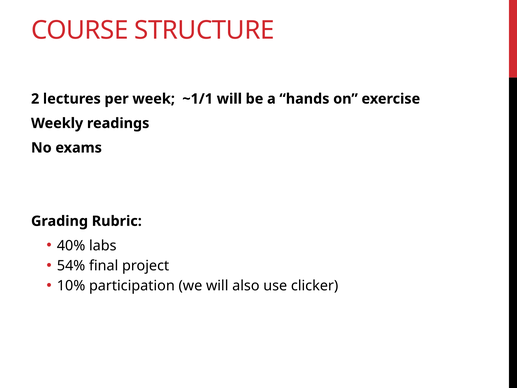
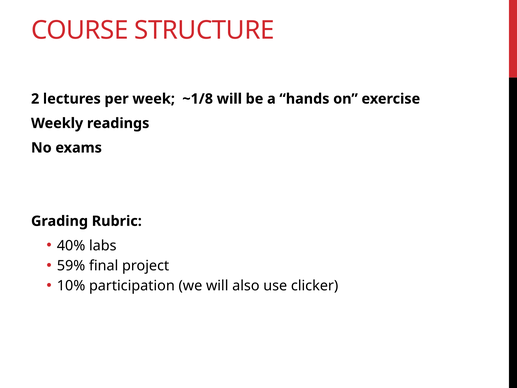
~1/1: ~1/1 -> ~1/8 (198, 99)
54%: 54% -> 59% (71, 266)
